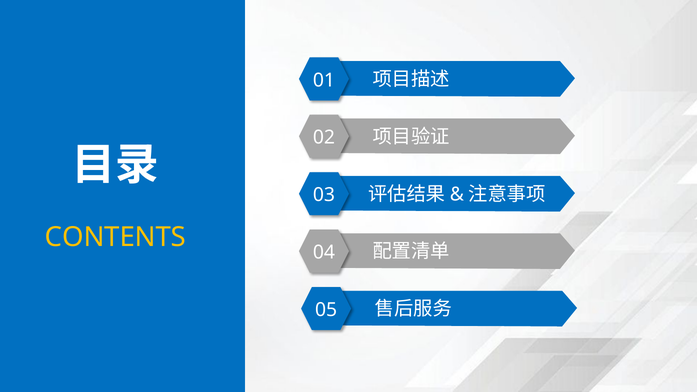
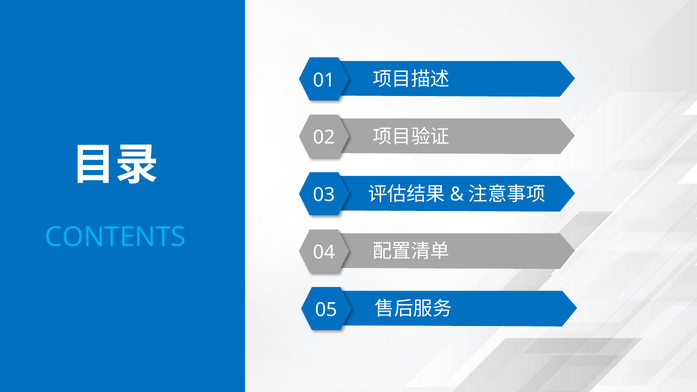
CONTENTS colour: yellow -> light blue (115, 237)
